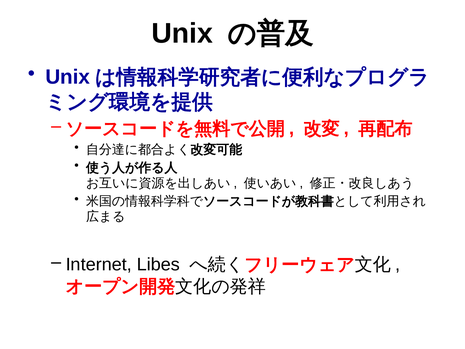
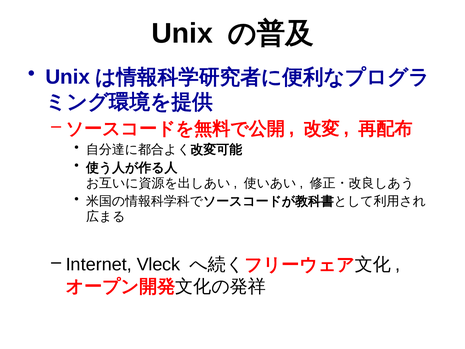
Libes: Libes -> Vleck (158, 265)
